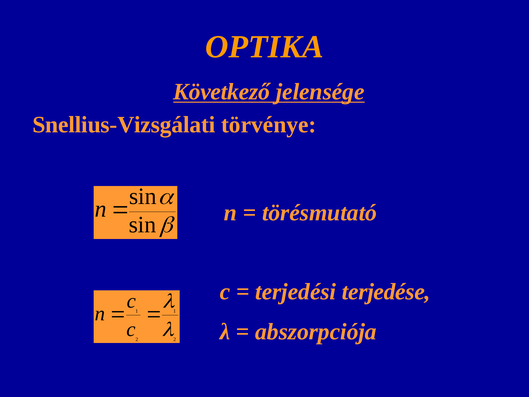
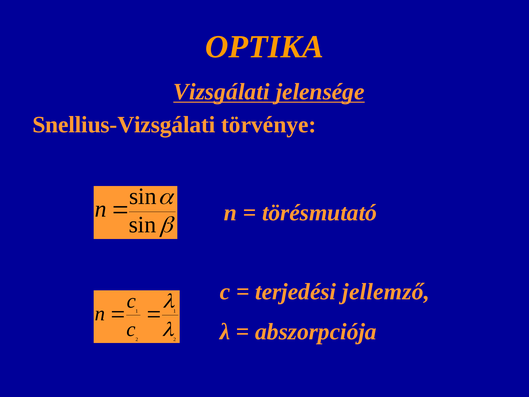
Következő: Következő -> Vizsgálati (221, 92)
terjedése: terjedése -> jellemző (386, 292)
